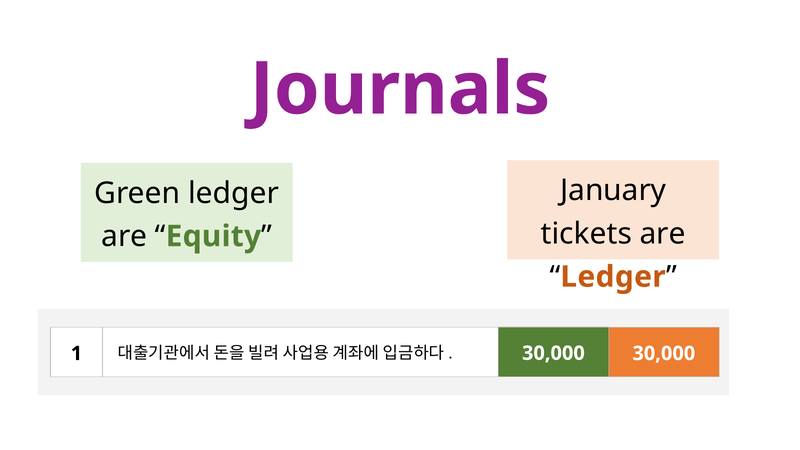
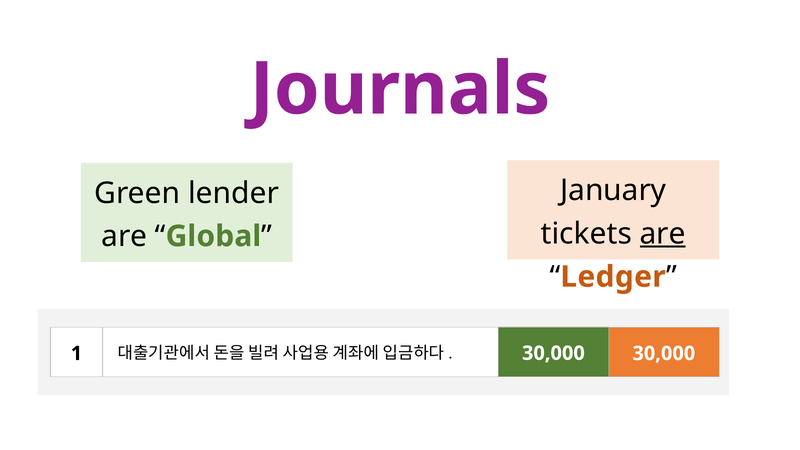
Green ledger: ledger -> lender (234, 193)
are underline: none -> present (663, 234)
Equity: Equity -> Global (213, 236)
